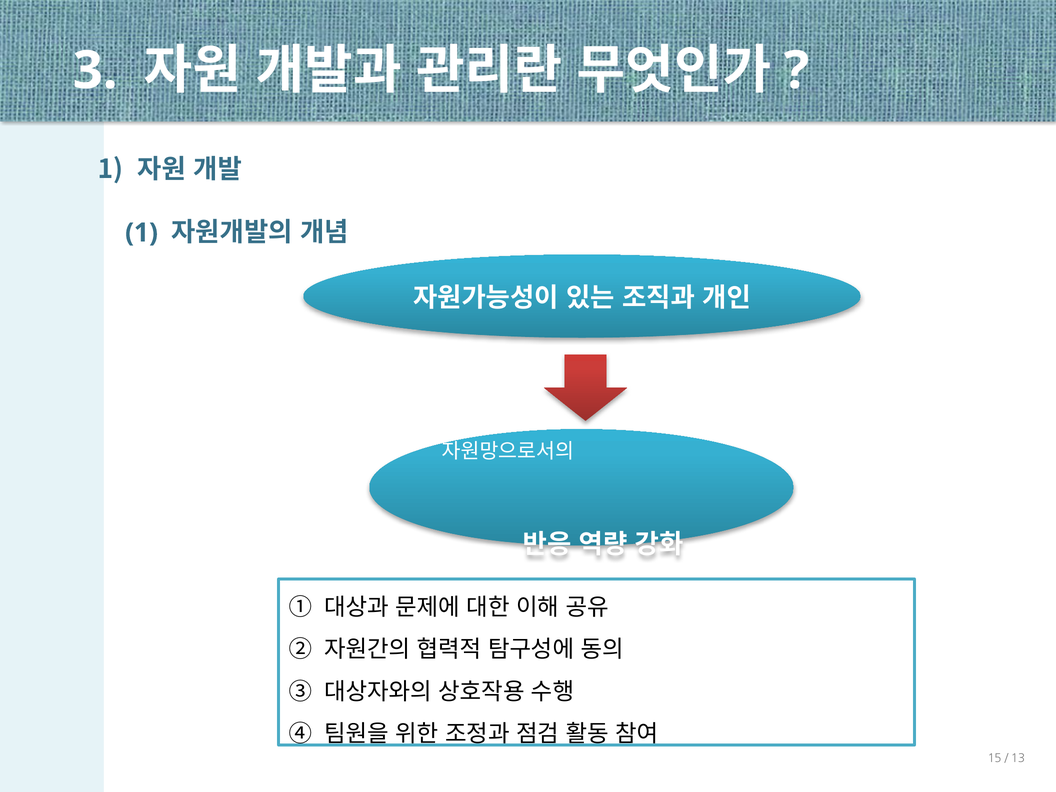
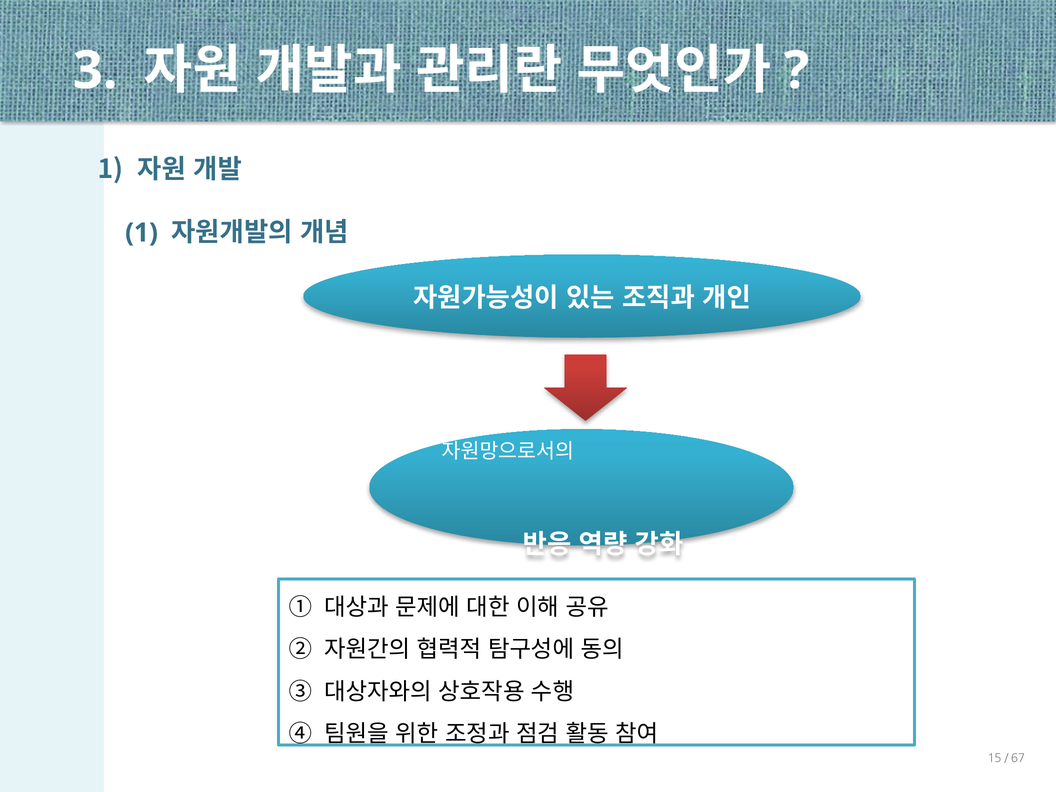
13: 13 -> 67 (1018, 758)
